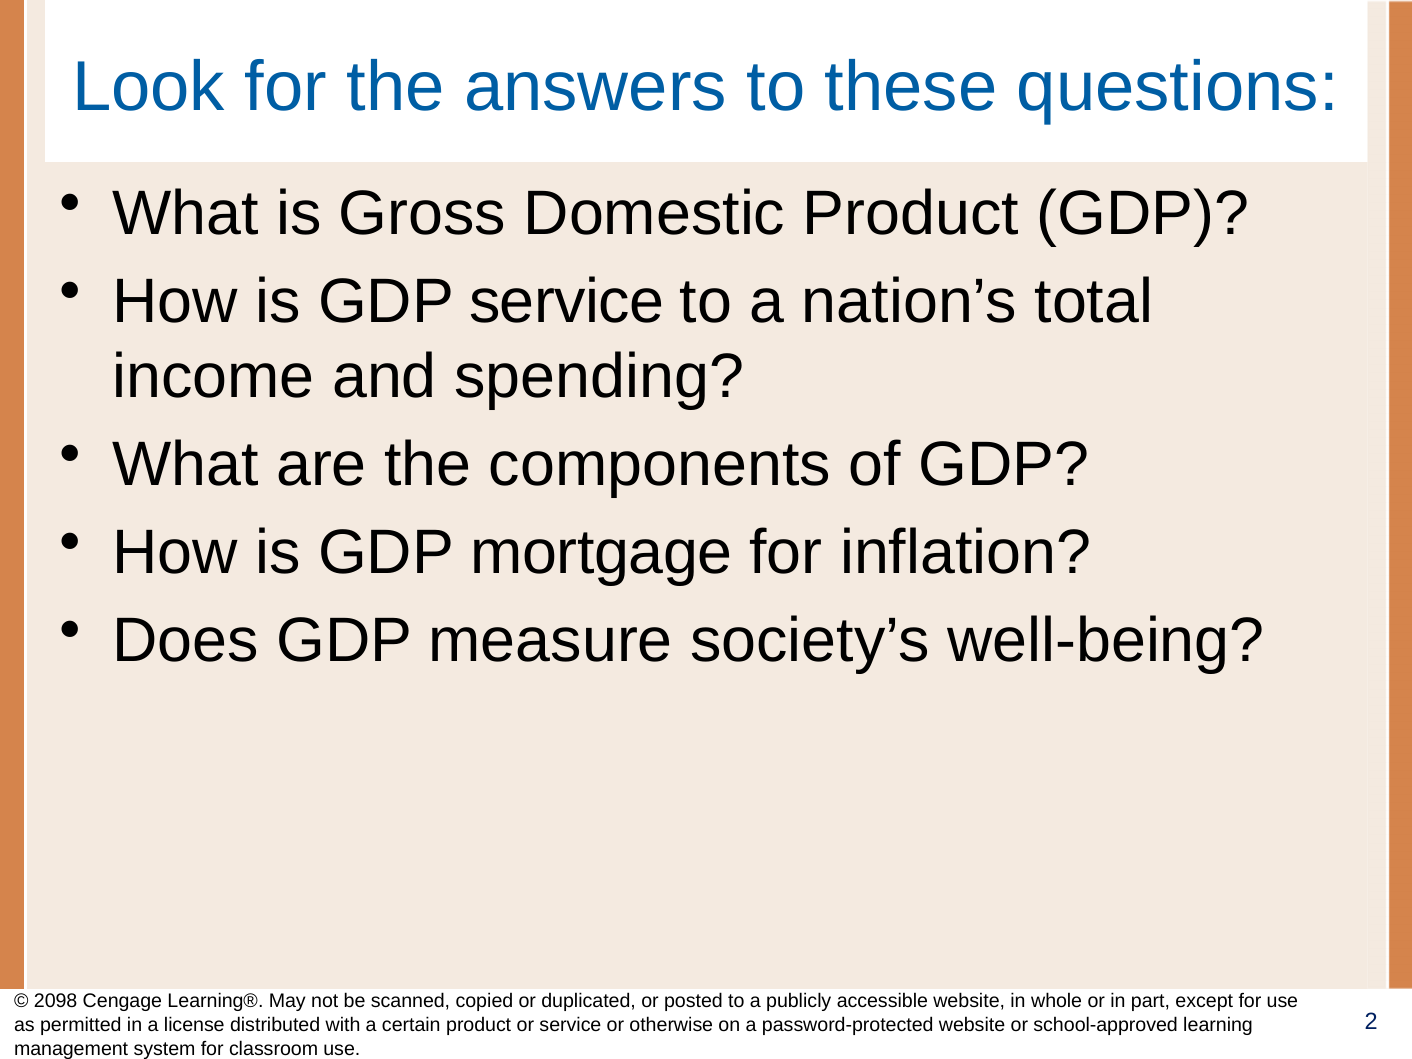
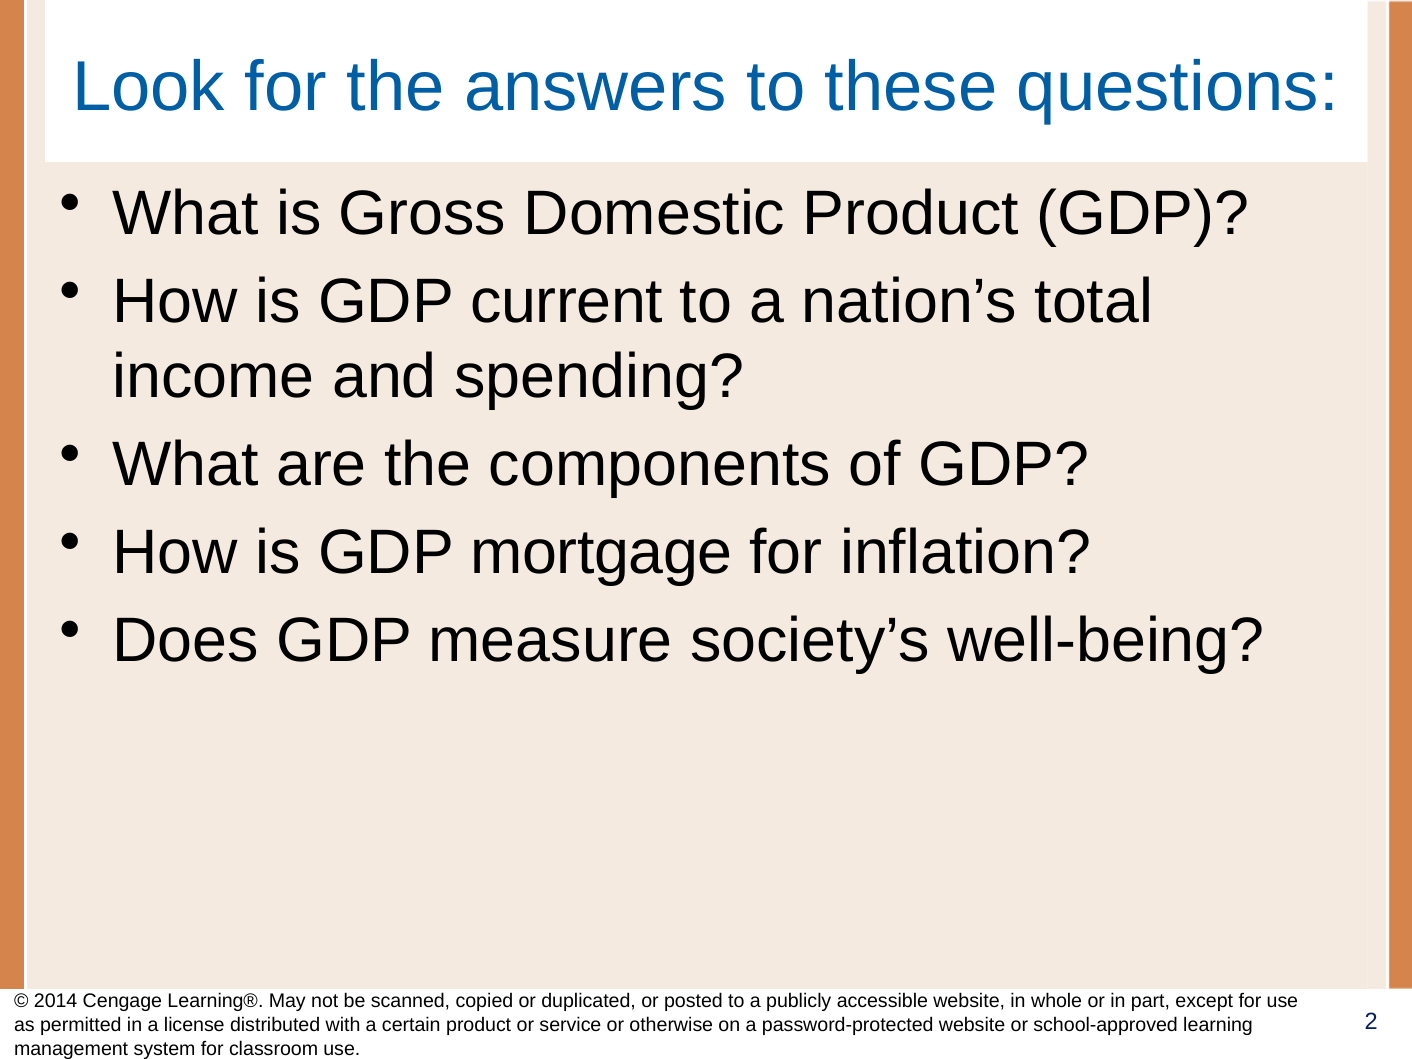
GDP service: service -> current (567, 302)
2098: 2098 -> 2014 (56, 1001)
